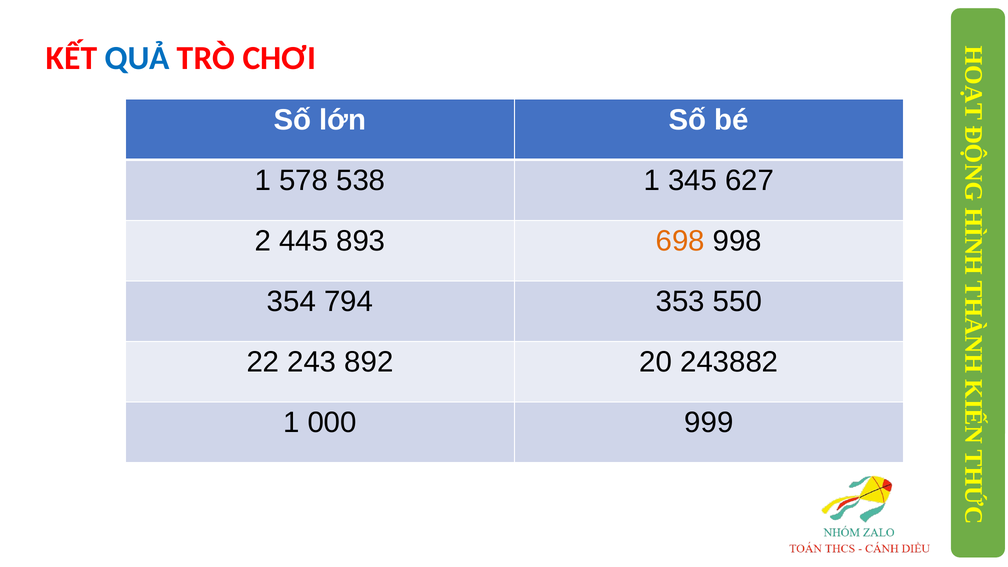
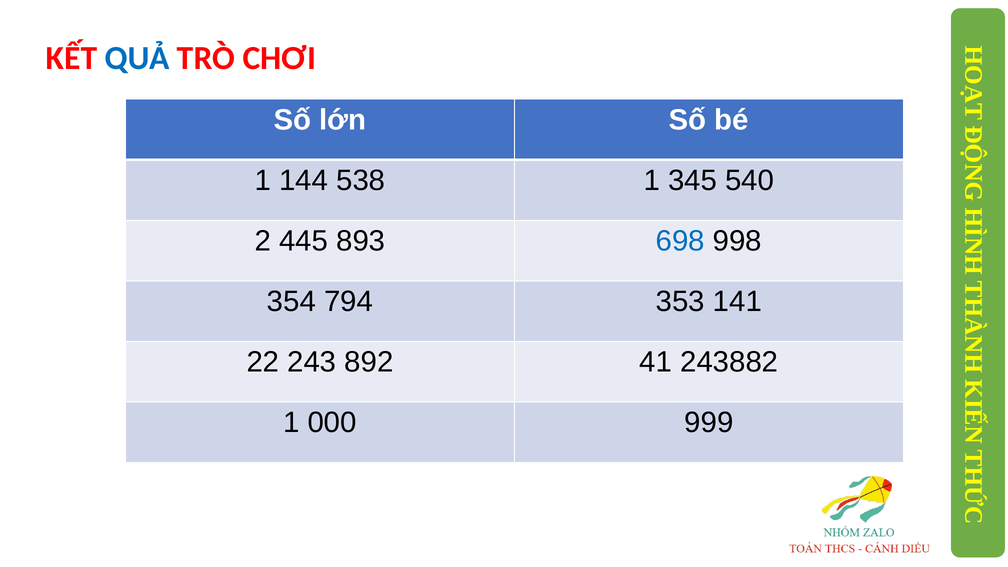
578: 578 -> 144 (304, 180)
627: 627 -> 540 (750, 180)
698 colour: orange -> blue (680, 241)
550: 550 -> 141 (737, 302)
20: 20 -> 41 (656, 362)
